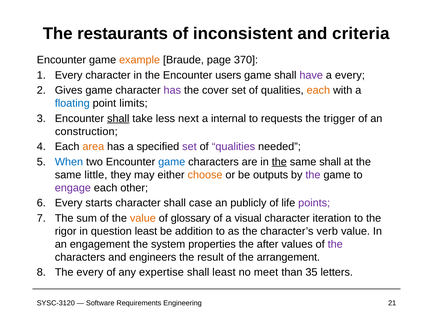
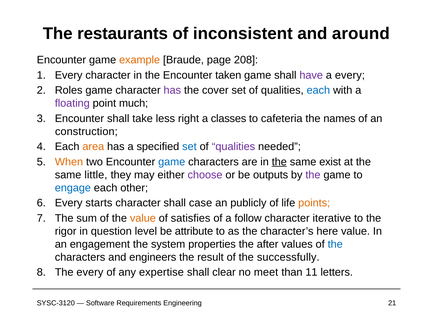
criteria: criteria -> around (361, 34)
370: 370 -> 208 (246, 60)
users: users -> taken (228, 75)
Gives: Gives -> Roles (69, 90)
each colour: orange -> blue (318, 90)
floating colour: blue -> purple (72, 103)
limits: limits -> much (134, 103)
shall underline: present -> none (118, 118)
next: next -> right (189, 118)
internal: internal -> classes (229, 118)
requests: requests -> cafeteria (282, 118)
trigger: trigger -> names (339, 118)
set colour: purple -> blue (189, 147)
When colour: blue -> orange (69, 162)
same shall: shall -> exist (330, 162)
choose colour: orange -> purple (205, 175)
engage colour: purple -> blue (73, 188)
points colour: purple -> orange (314, 203)
glossary: glossary -> satisfies (191, 218)
visual: visual -> follow (248, 218)
iteration: iteration -> iterative (332, 218)
question least: least -> level (146, 231)
addition: addition -> attribute (194, 231)
verb: verb -> here (327, 231)
the colour: purple -> blue (335, 244)
arrangement: arrangement -> successfully (288, 257)
shall least: least -> clear (224, 272)
35: 35 -> 11 (311, 272)
